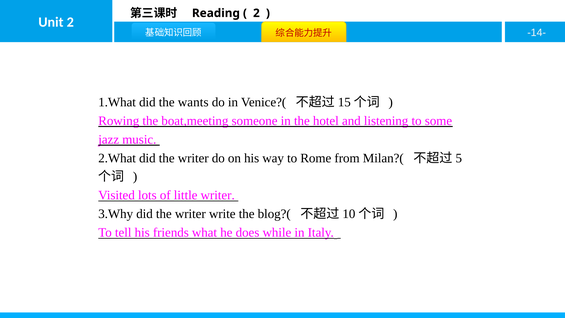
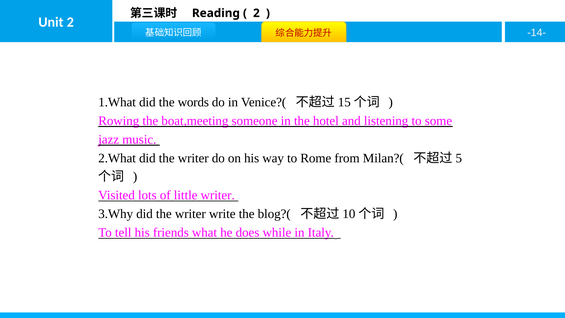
wants: wants -> words (193, 102)
